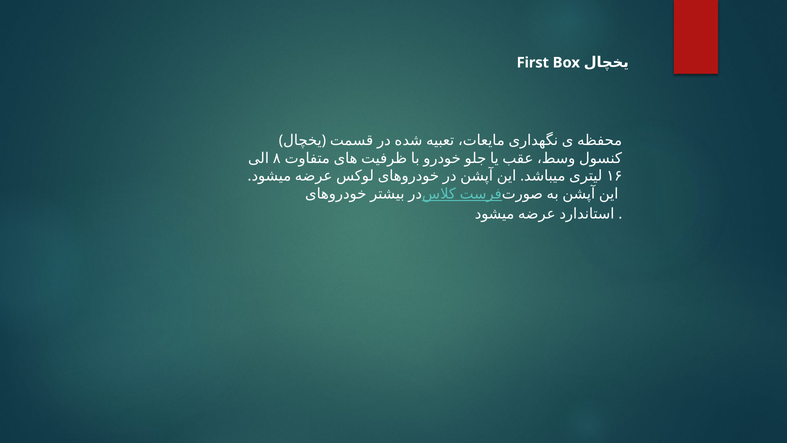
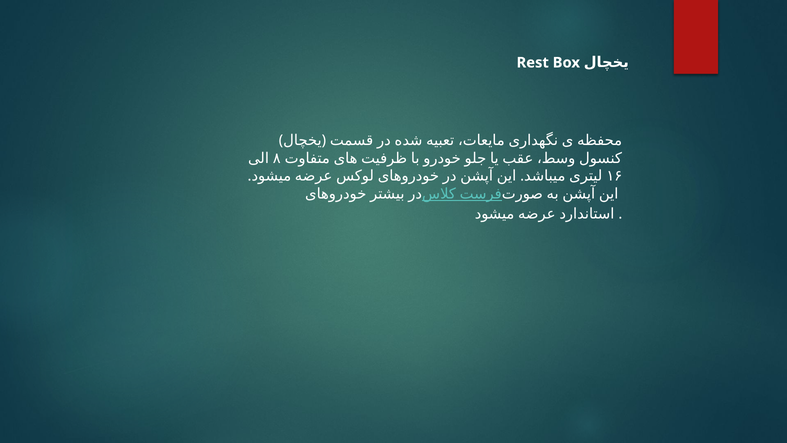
First: First -> Rest (533, 63)
